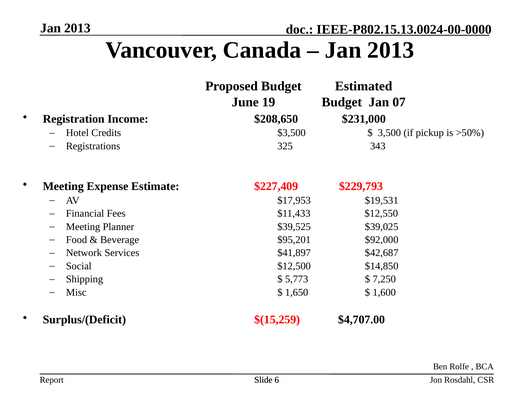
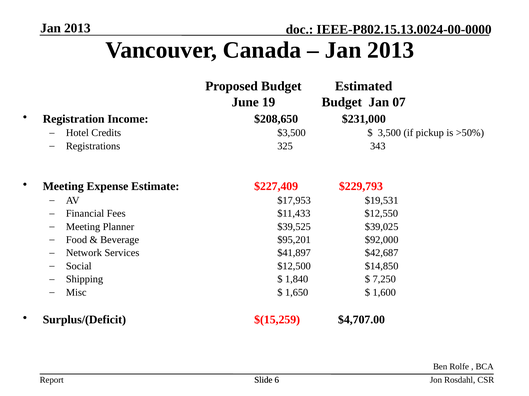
5,773: 5,773 -> 1,840 (297, 280)
